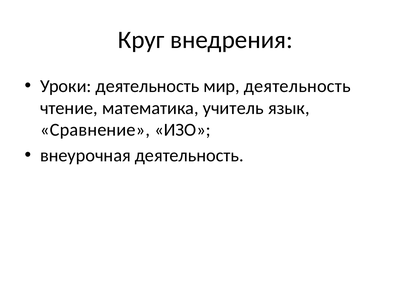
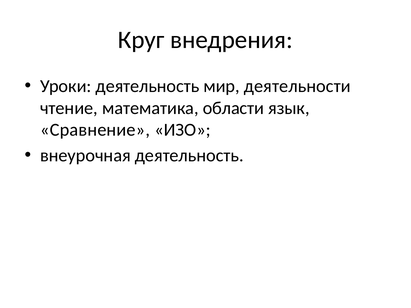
мир деятельность: деятельность -> деятельности (297, 86)
учитель: учитель -> области (233, 108)
